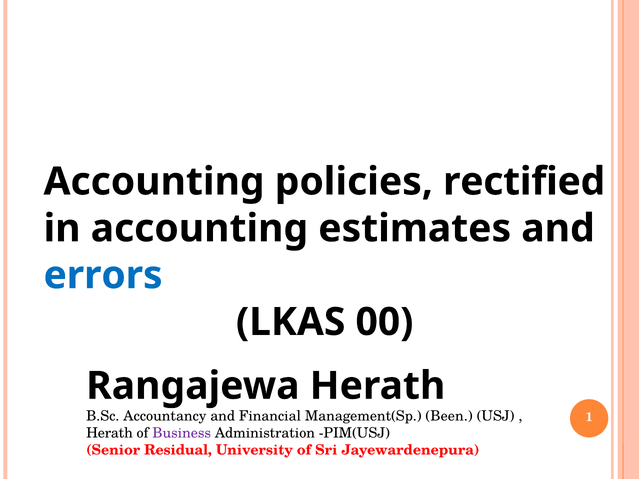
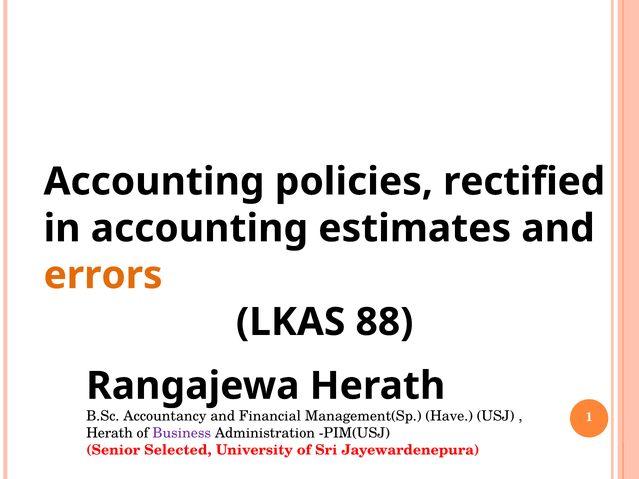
errors colour: blue -> orange (103, 275)
00: 00 -> 88 (384, 322)
Been: Been -> Have (449, 416)
Residual: Residual -> Selected (178, 450)
